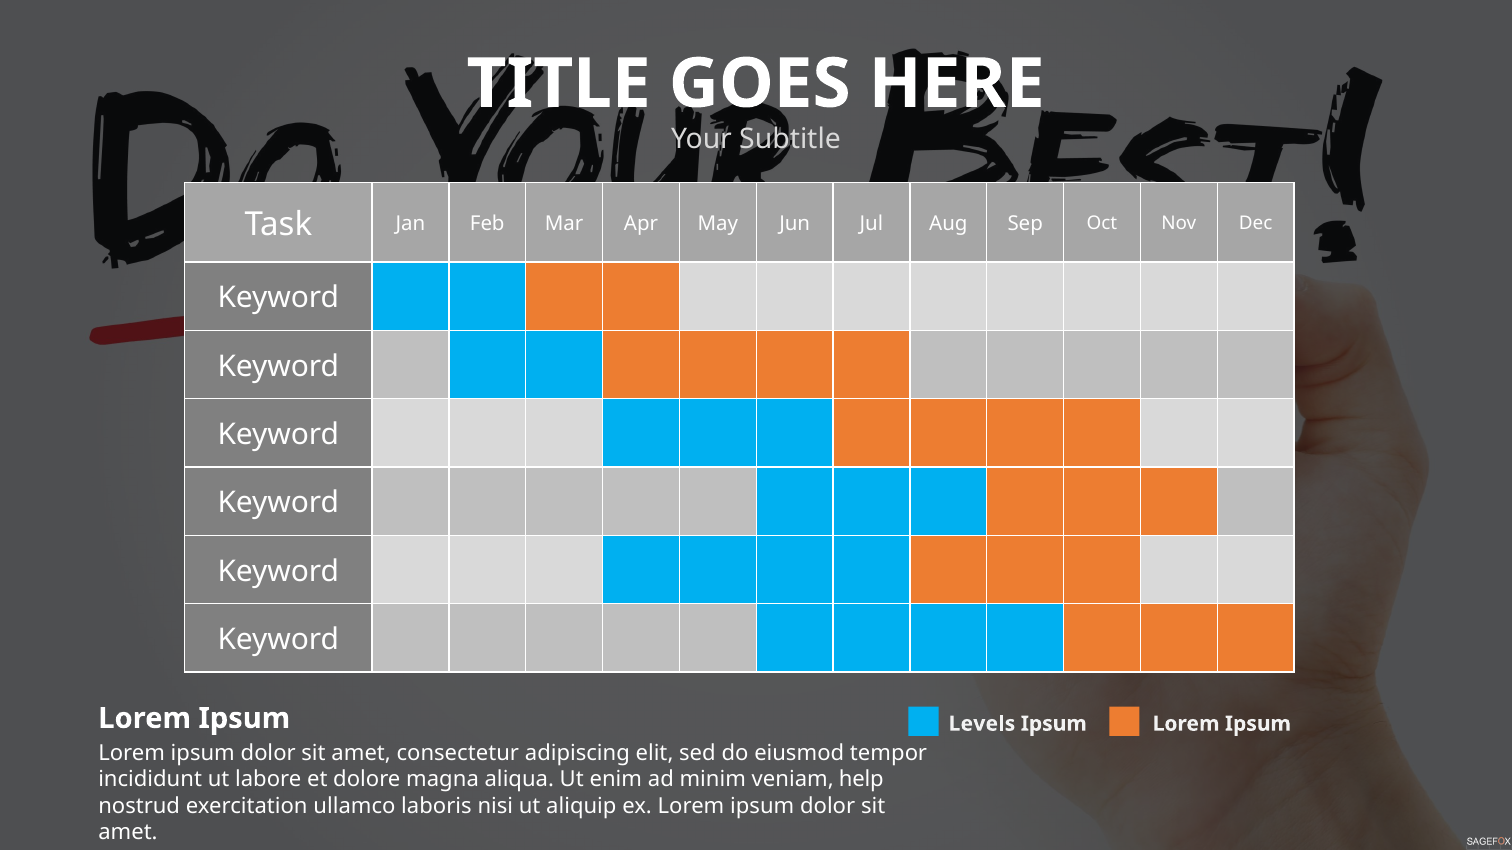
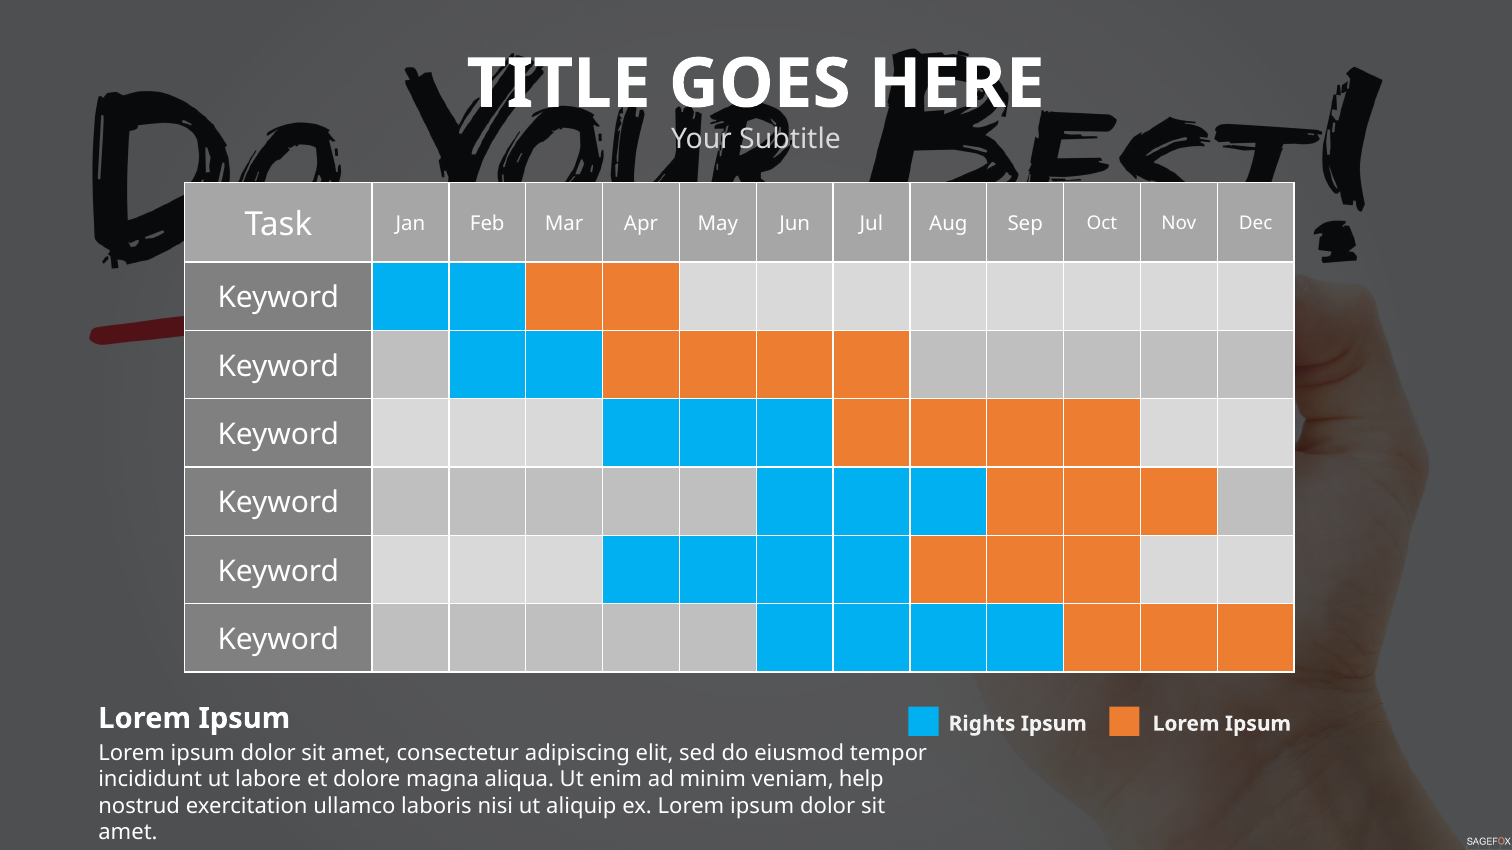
Levels: Levels -> Rights (982, 724)
